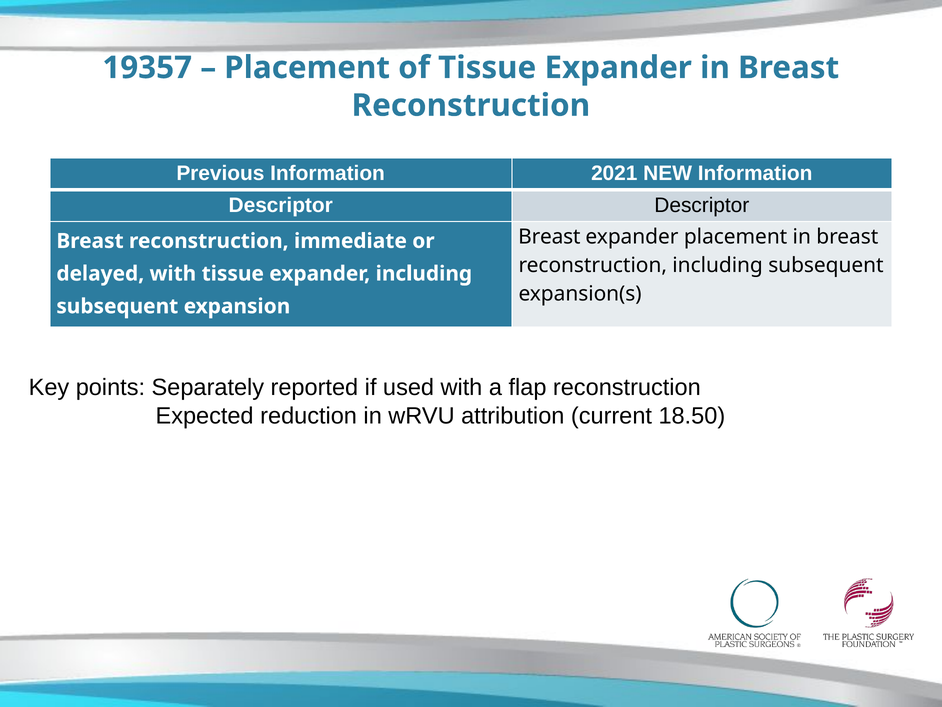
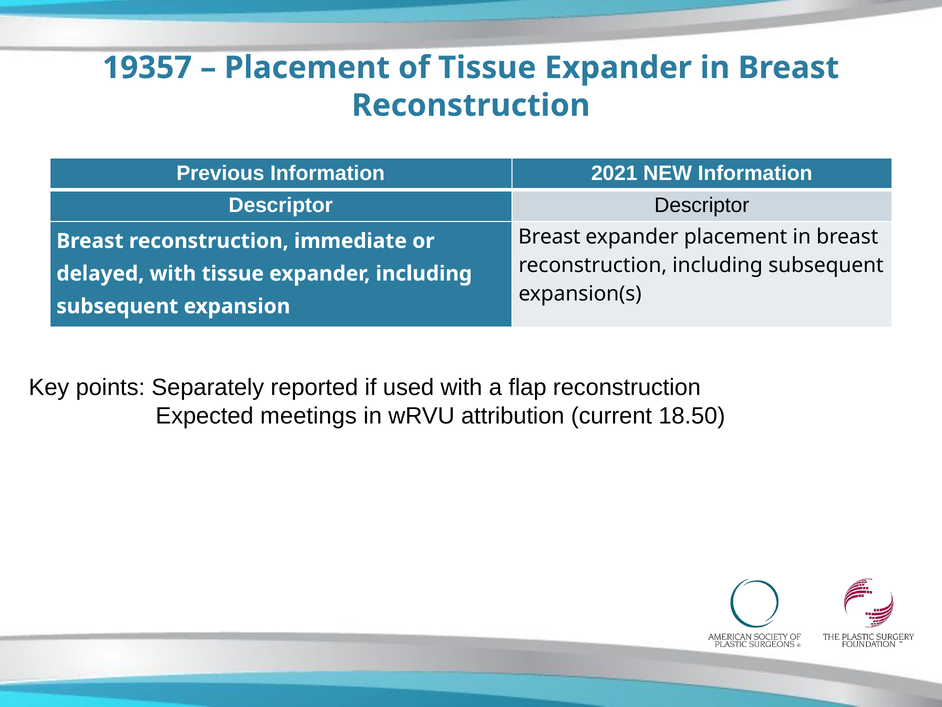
reduction: reduction -> meetings (309, 416)
